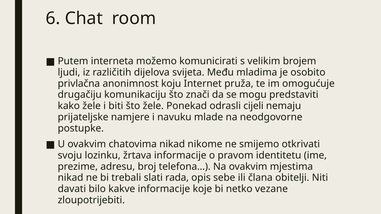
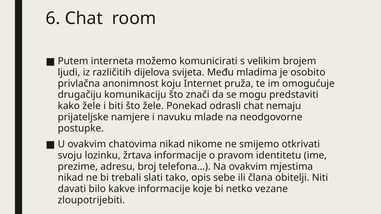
odrasli cijeli: cijeli -> chat (253, 106)
rada: rada -> tako (177, 178)
